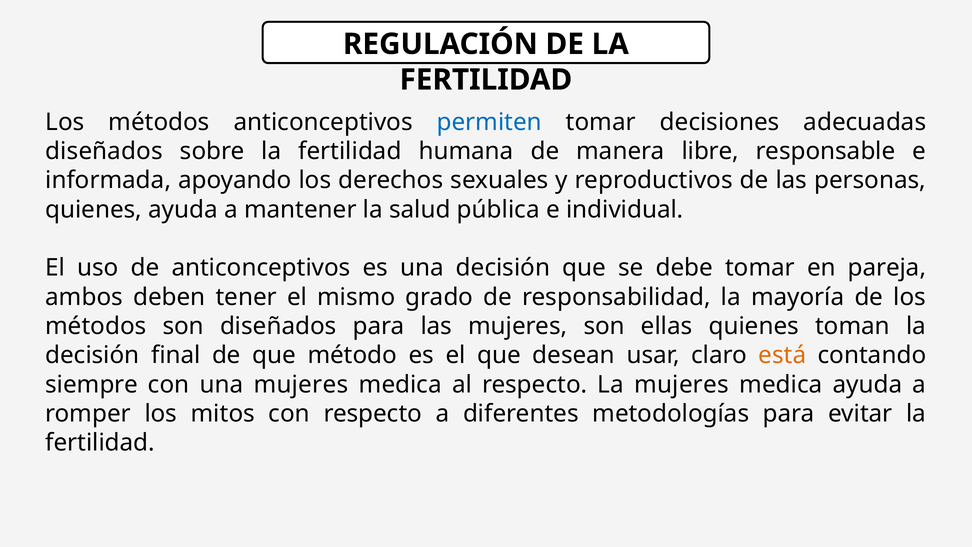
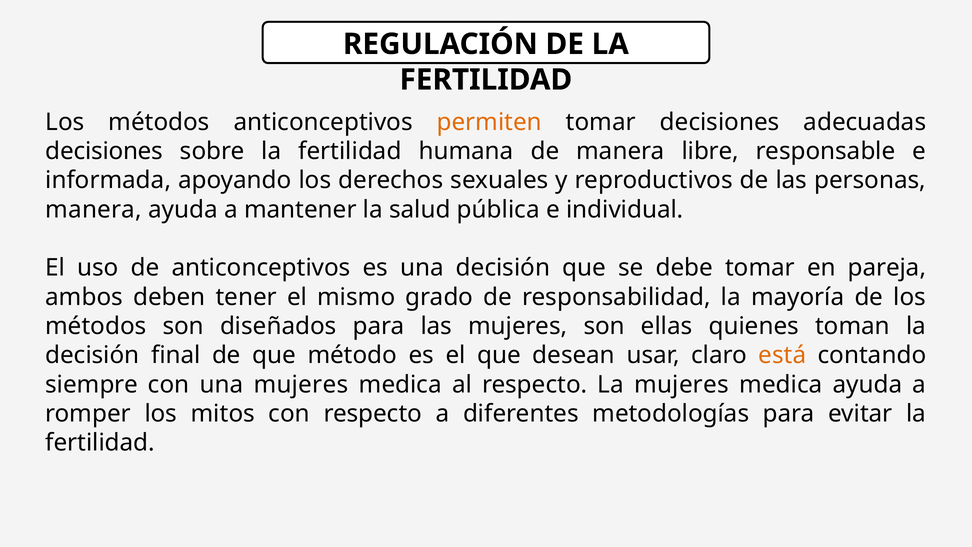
permiten colour: blue -> orange (489, 122)
diseñados: diseñados -> decisiones (104, 151)
quienes: quienes -> manera (94, 209)
